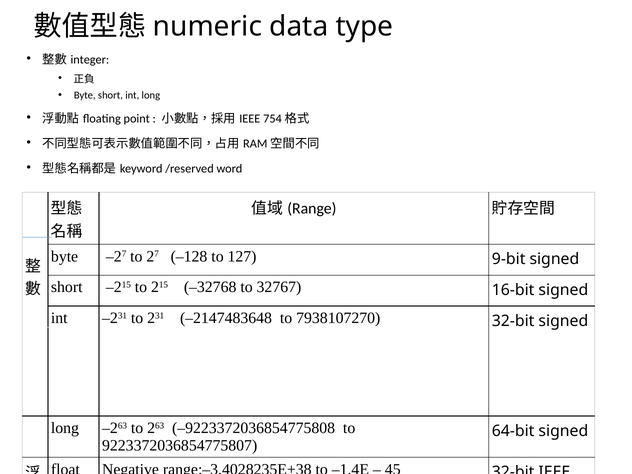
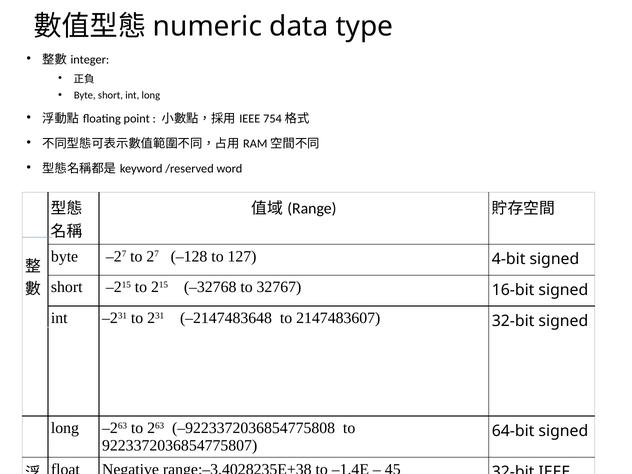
9-bit: 9-bit -> 4-bit (509, 259)
7938107270: 7938107270 -> 2147483607 (338, 318)
